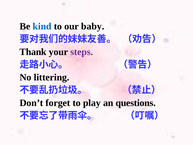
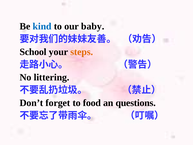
Thank: Thank -> School (33, 52)
steps colour: purple -> orange (82, 52)
play: play -> food (92, 103)
